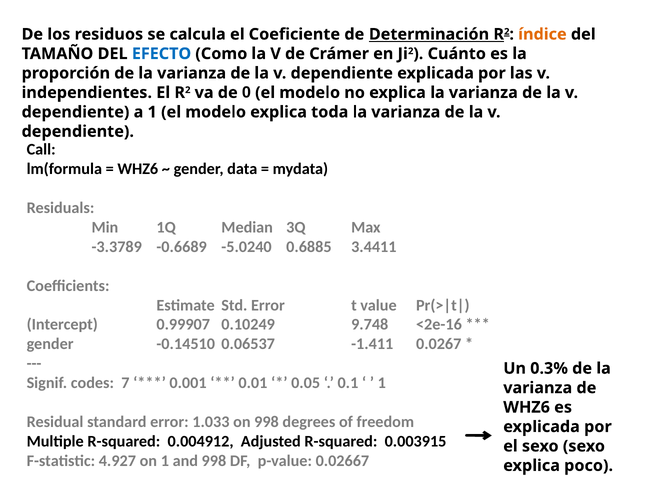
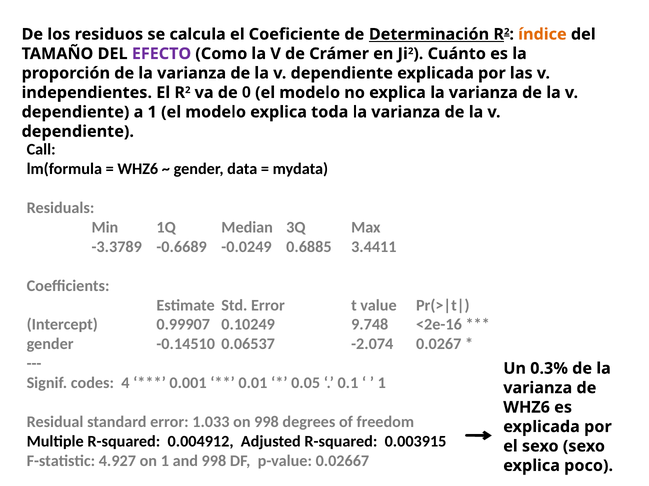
EFECTO colour: blue -> purple (162, 54)
-5.0240: -5.0240 -> -0.0249 (247, 247)
-1.411: -1.411 -> -2.074 (372, 345)
7: 7 -> 4 (125, 384)
